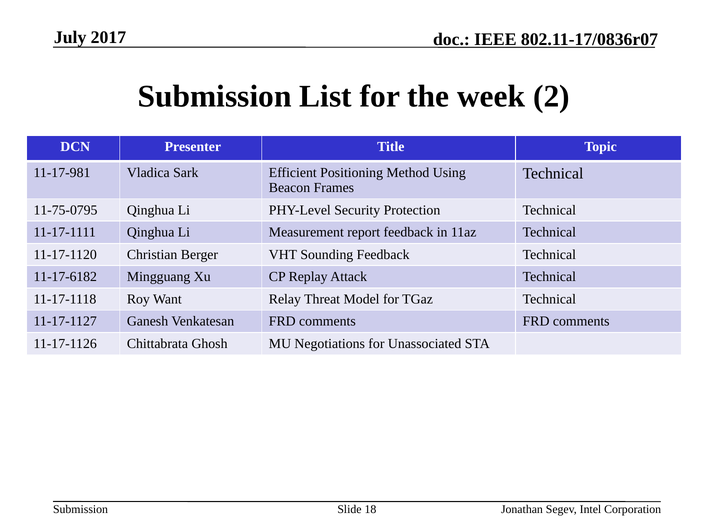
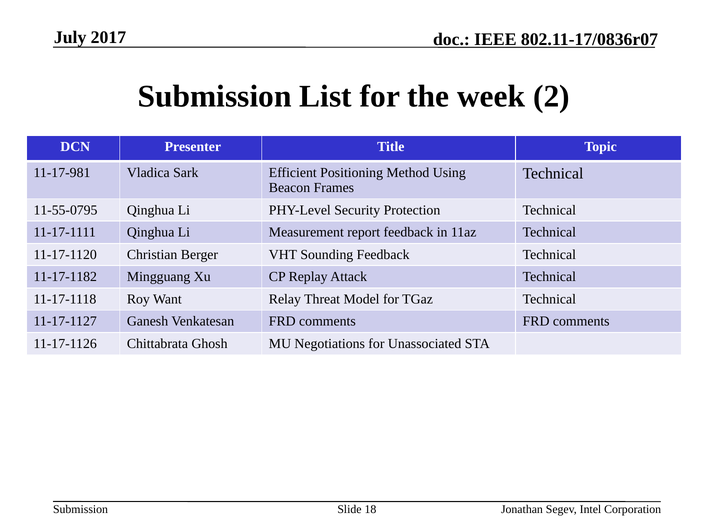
11-75-0795: 11-75-0795 -> 11-55-0795 (65, 210)
11-17-6182: 11-17-6182 -> 11-17-1182 (65, 277)
